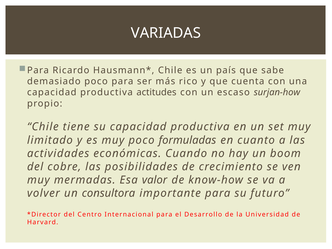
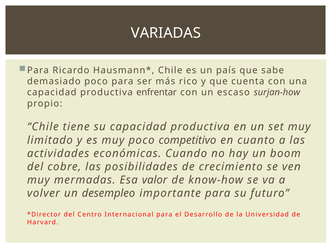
actitudes: actitudes -> enfrentar (157, 92)
formuladas: formuladas -> competitivo (187, 140)
consultora: consultora -> desempleo (109, 193)
